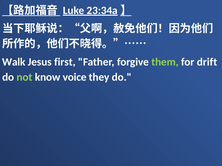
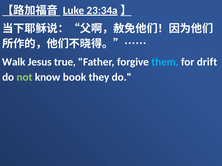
first: first -> true (65, 62)
them colour: light green -> light blue (165, 62)
voice: voice -> book (75, 77)
